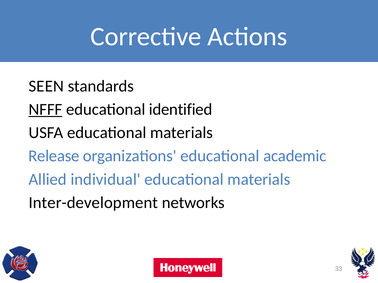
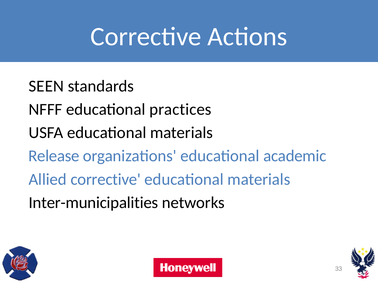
NFFF underline: present -> none (45, 110)
identified: identified -> practices (180, 110)
Allied individual: individual -> corrective (106, 180)
Inter-development: Inter-development -> Inter-municipalities (93, 203)
